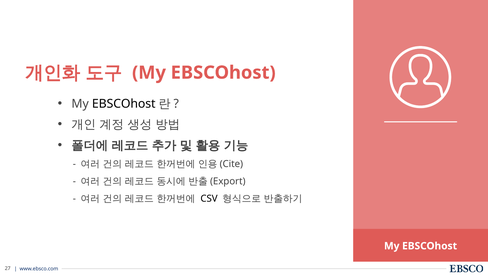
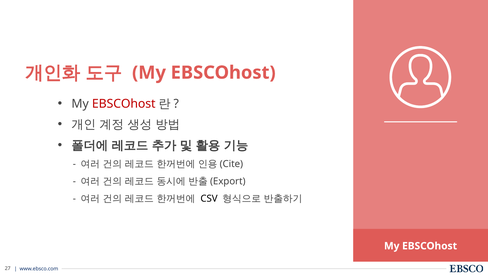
EBSCOhost colour: black -> red (124, 104)
